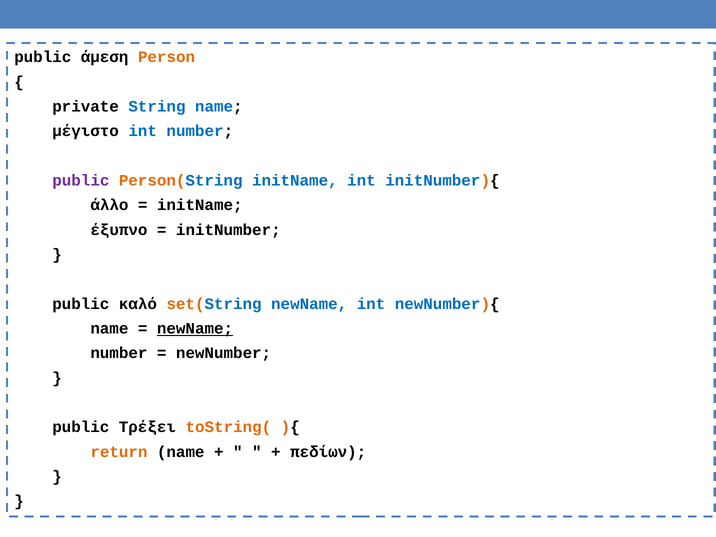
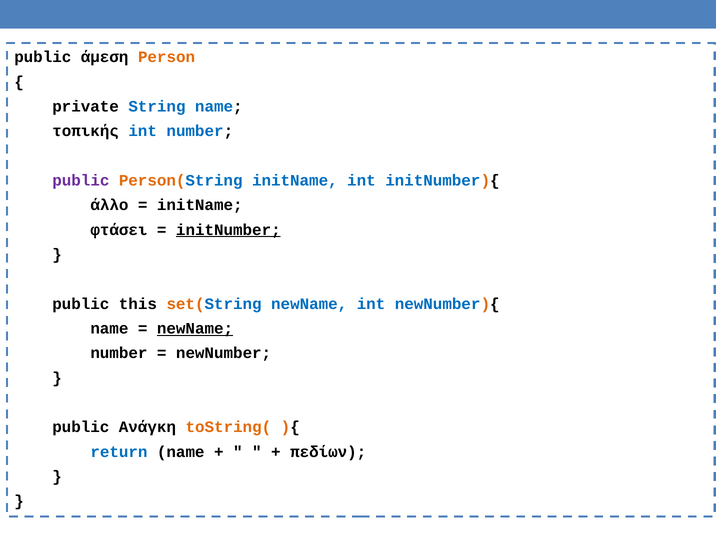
μέγιστο: μέγιστο -> τοπικής (86, 131)
έξυπνο: έξυπνο -> φτάσει (119, 230)
initNumber underline: none -> present (228, 230)
καλό: καλό -> this (138, 304)
Τρέξει: Τρέξει -> Ανάγκη (147, 427)
return colour: orange -> blue (119, 452)
